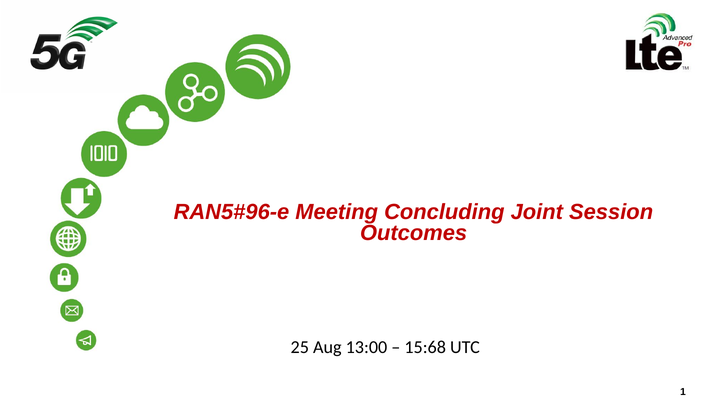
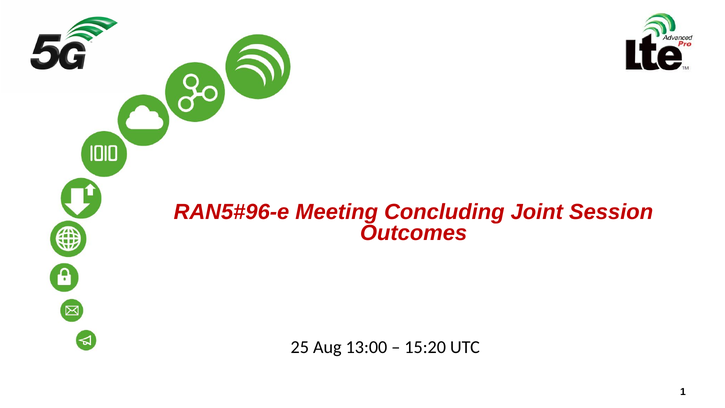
15:68: 15:68 -> 15:20 (425, 347)
